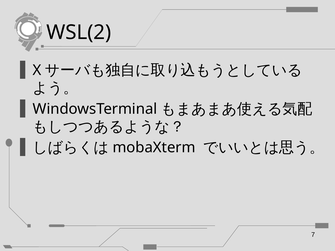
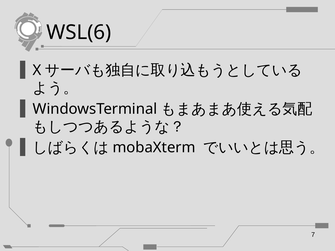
WSL(2: WSL(2 -> WSL(6 (79, 32)
